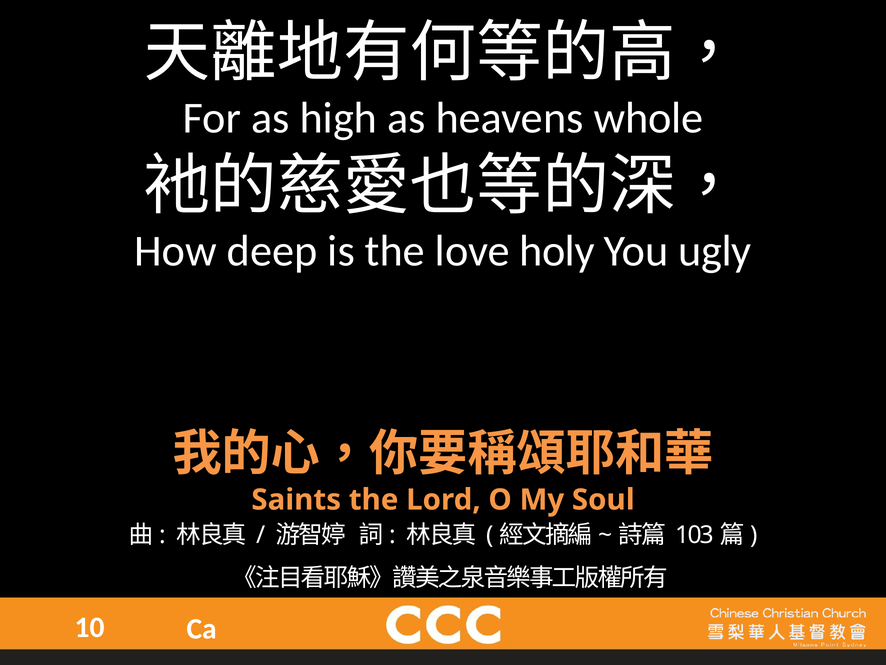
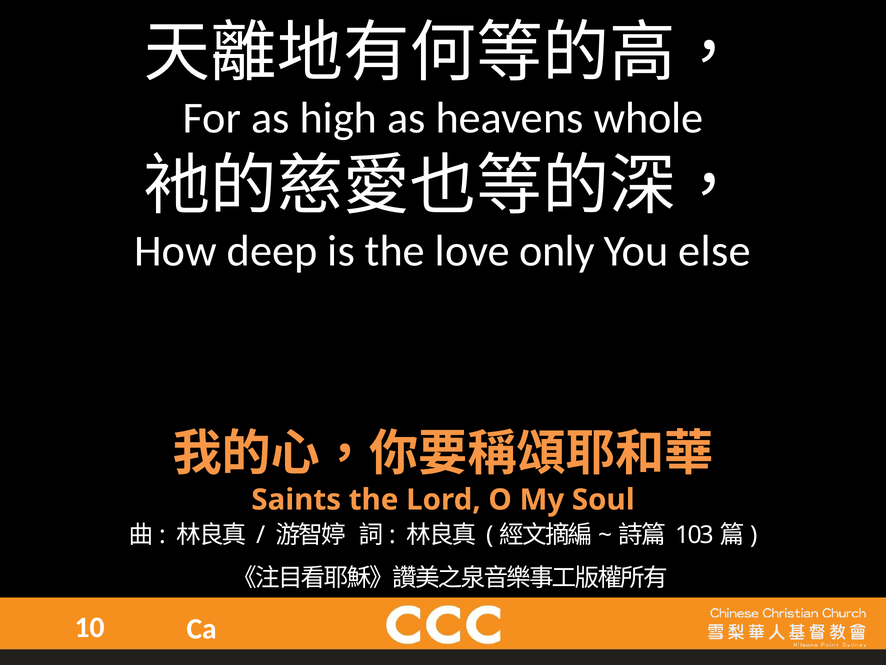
holy: holy -> only (557, 251)
ugly: ugly -> else (715, 251)
